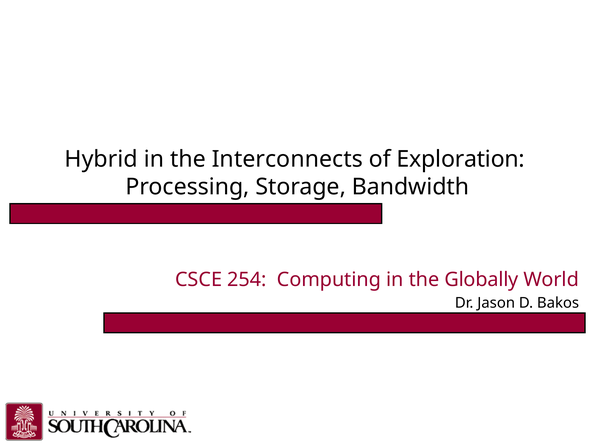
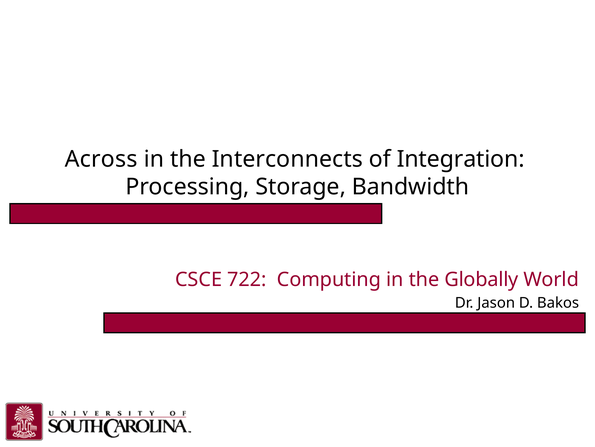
Hybrid: Hybrid -> Across (101, 159)
Exploration: Exploration -> Integration (461, 159)
254: 254 -> 722 (247, 279)
